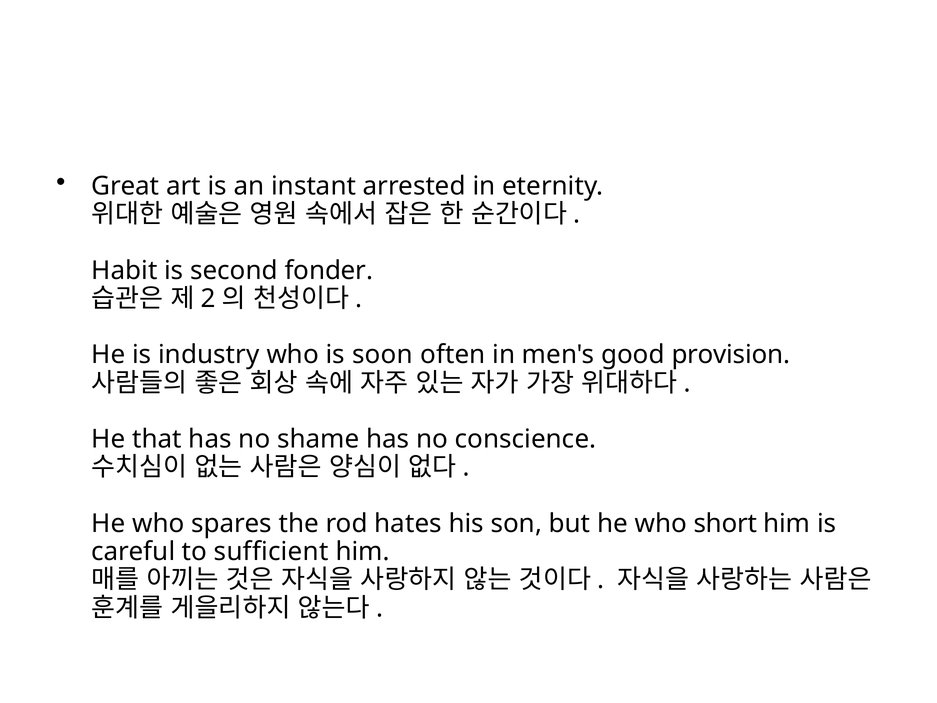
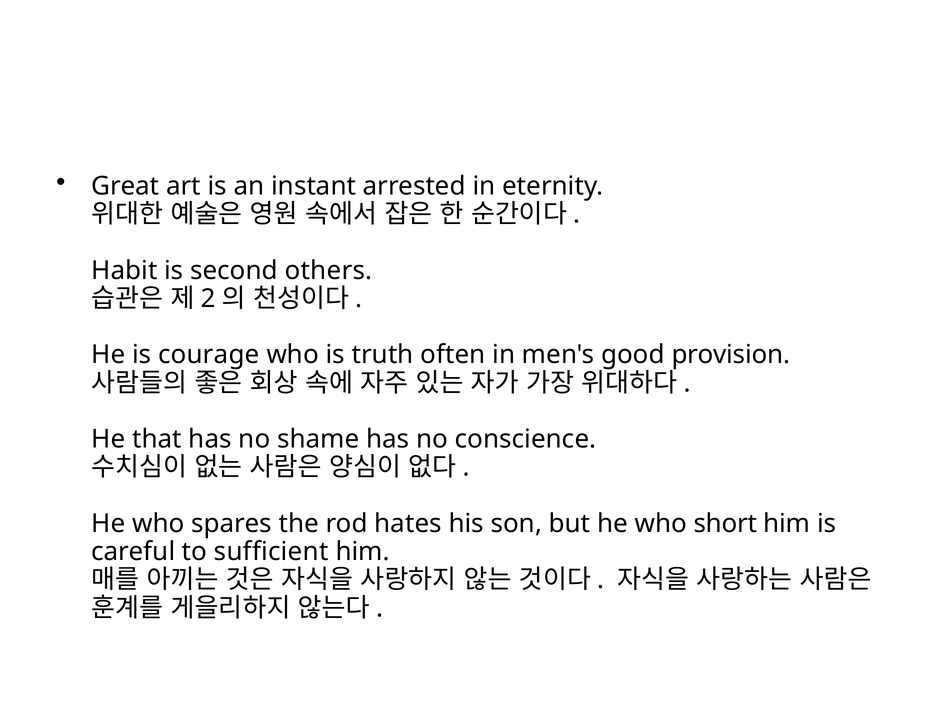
fonder: fonder -> others (329, 270)
industry: industry -> courage (209, 355)
soon: soon -> truth (383, 355)
